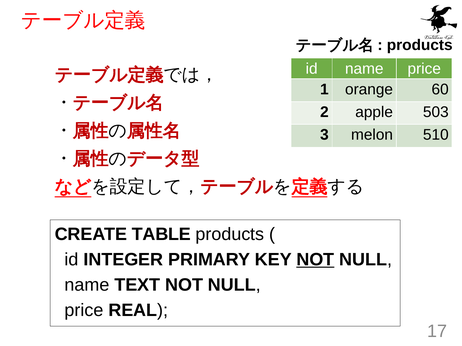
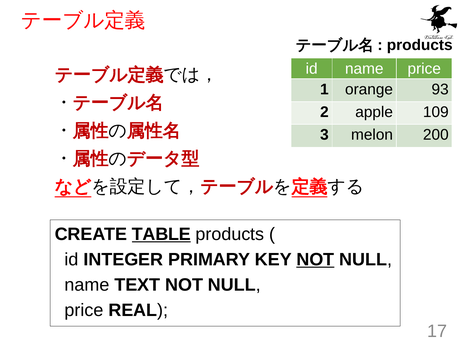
60: 60 -> 93 (440, 89)
503: 503 -> 109 (436, 112)
510: 510 -> 200 (436, 135)
TABLE underline: none -> present (161, 234)
